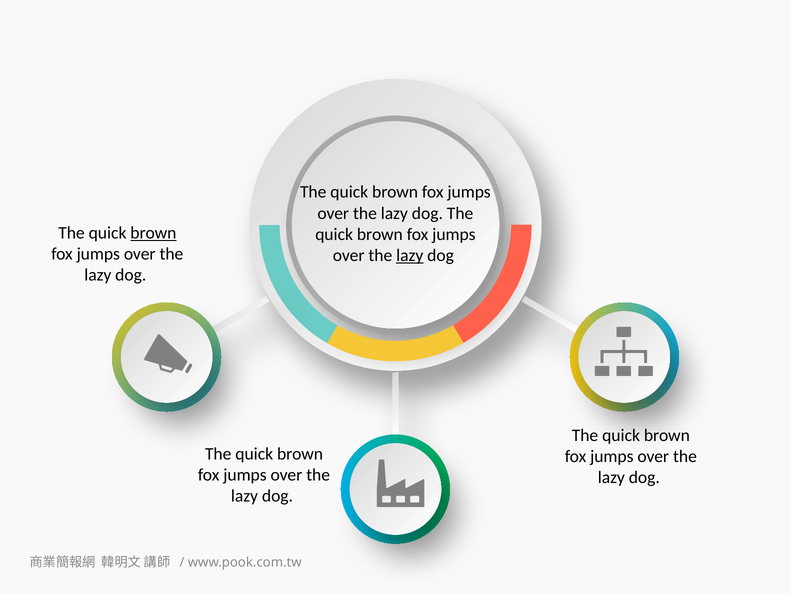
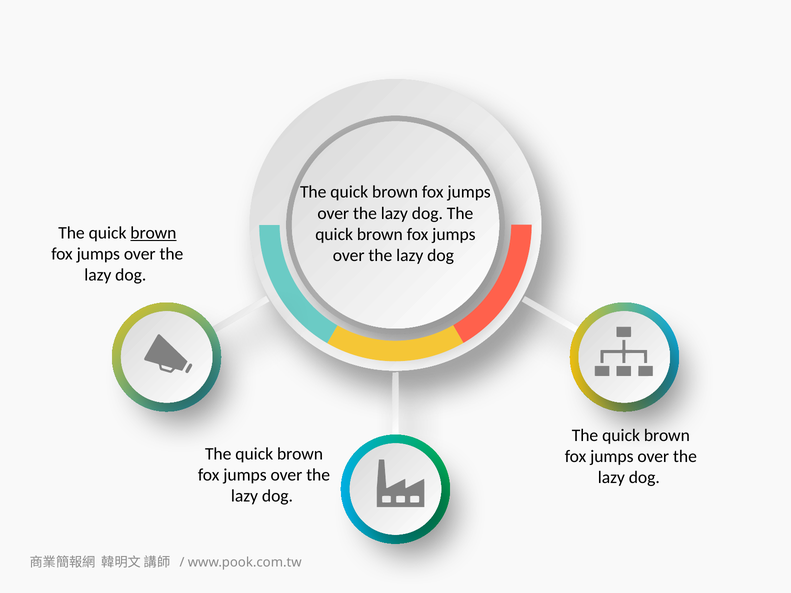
lazy underline: present -> none (410, 255)
